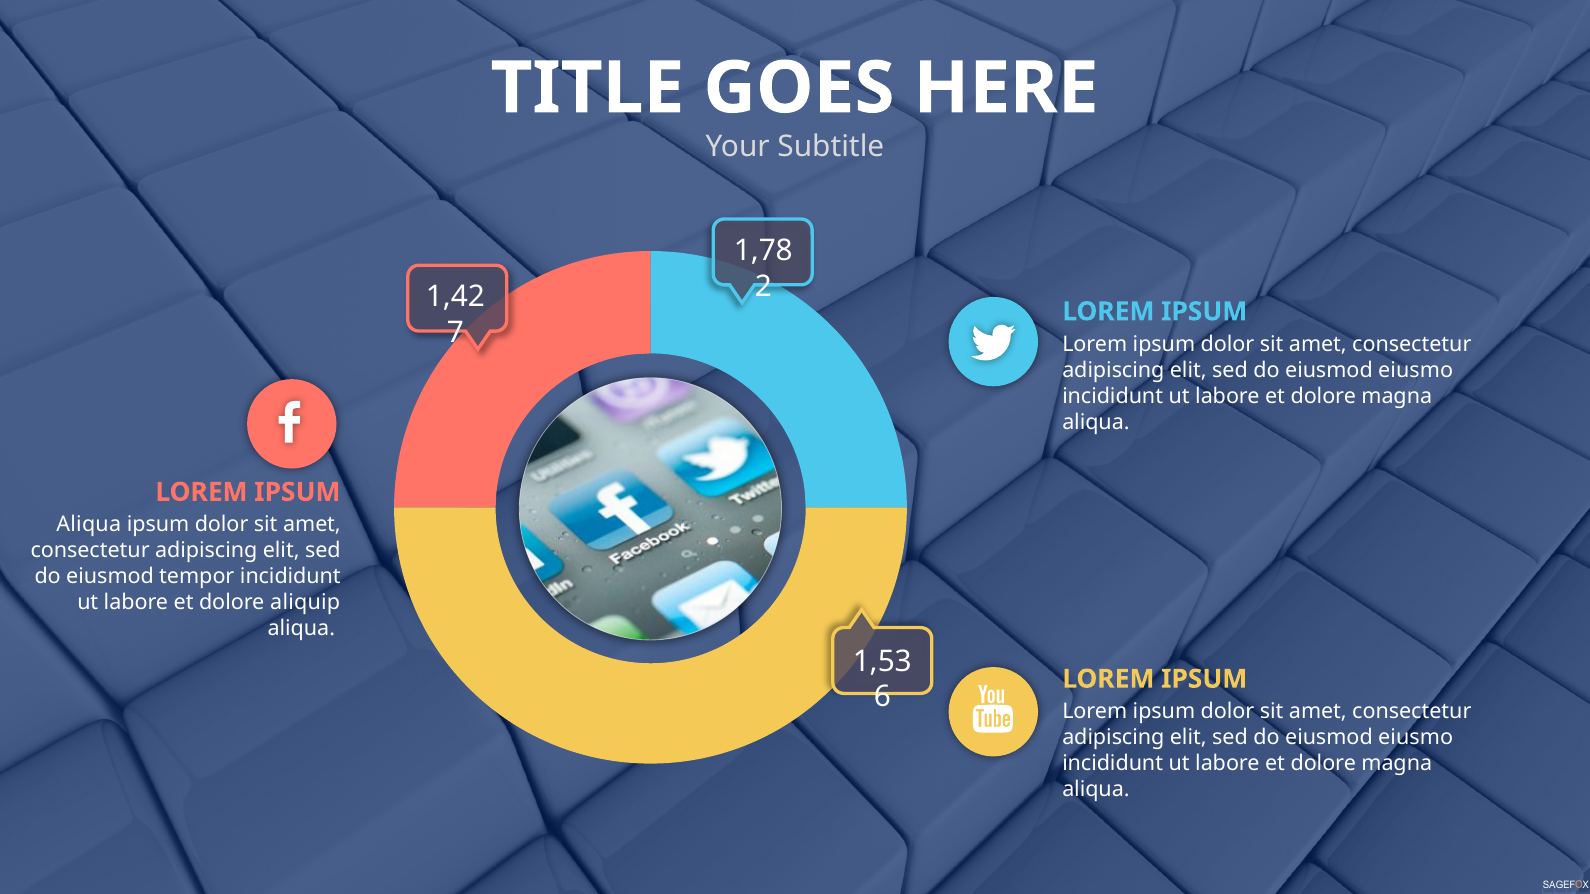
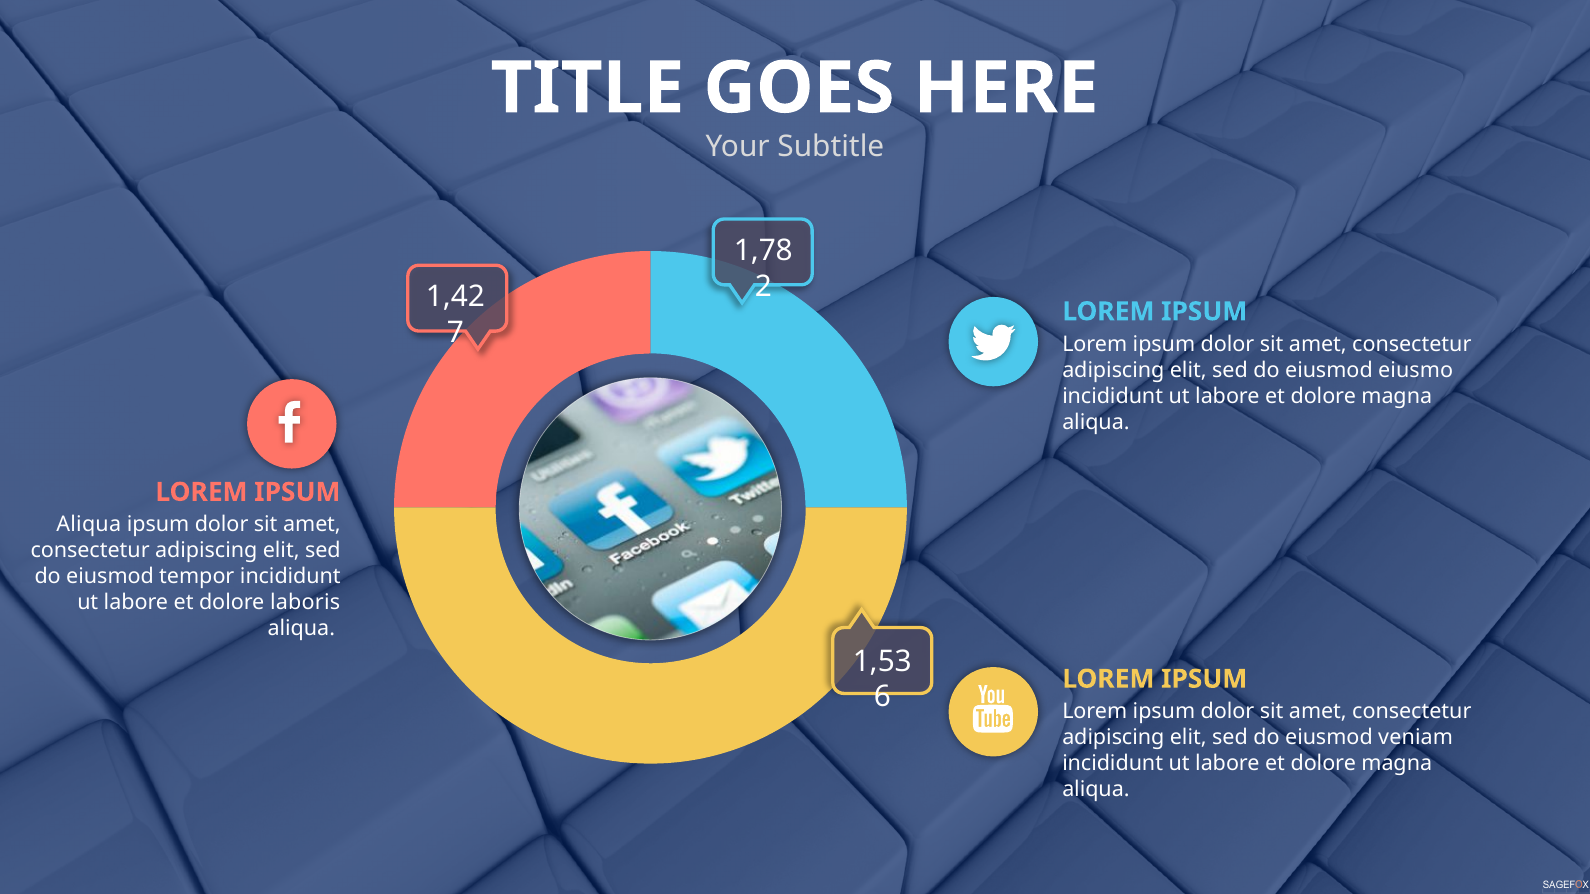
aliquip: aliquip -> laboris (305, 603)
eiusmo: eiusmo -> veniam (1416, 738)
